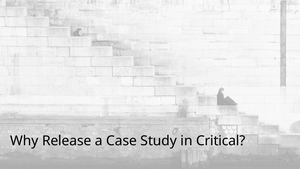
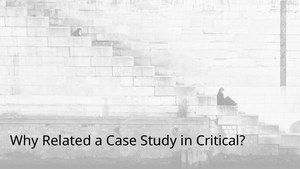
Release: Release -> Related (67, 141)
